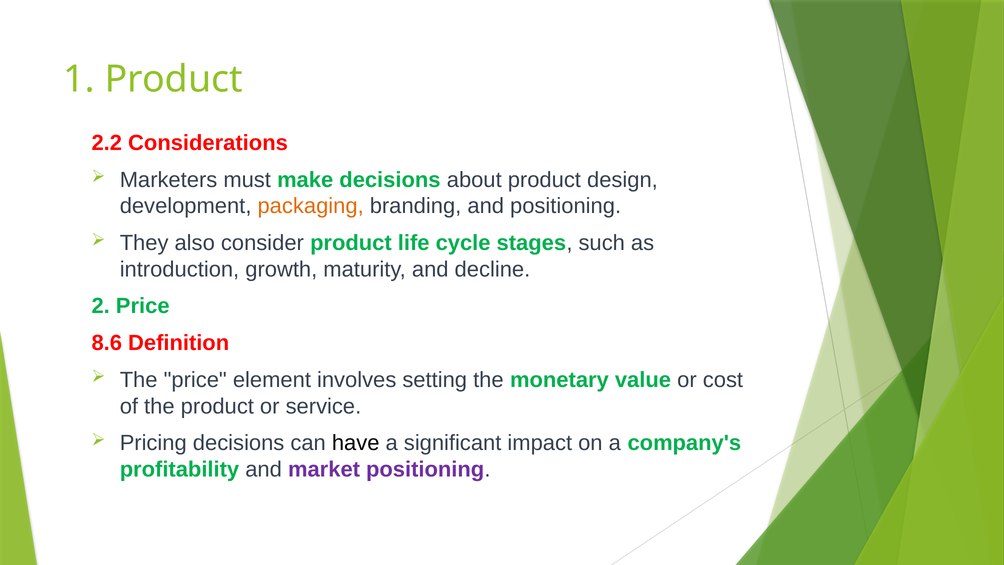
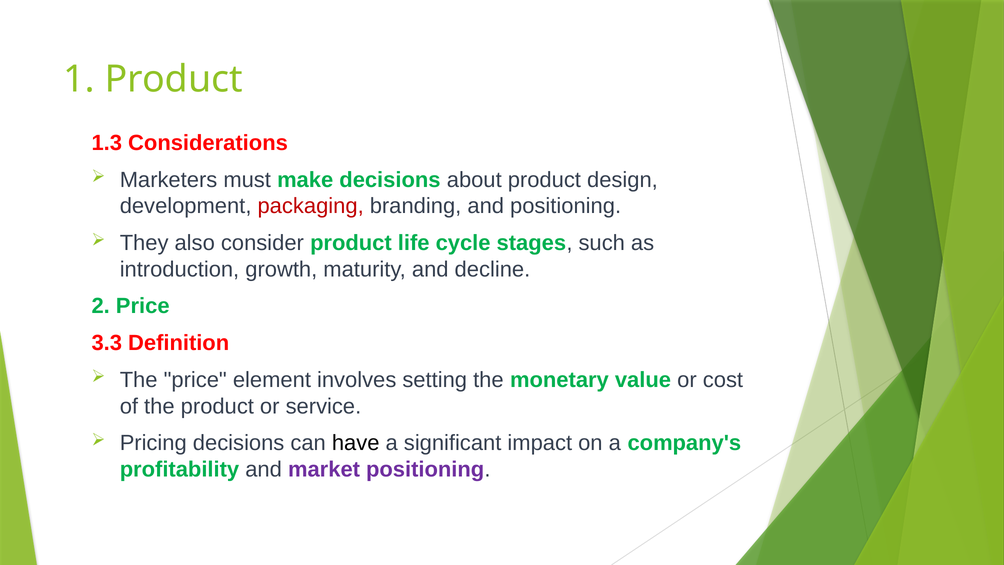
2.2: 2.2 -> 1.3 (107, 143)
packaging colour: orange -> red (311, 206)
8.6: 8.6 -> 3.3 (107, 343)
